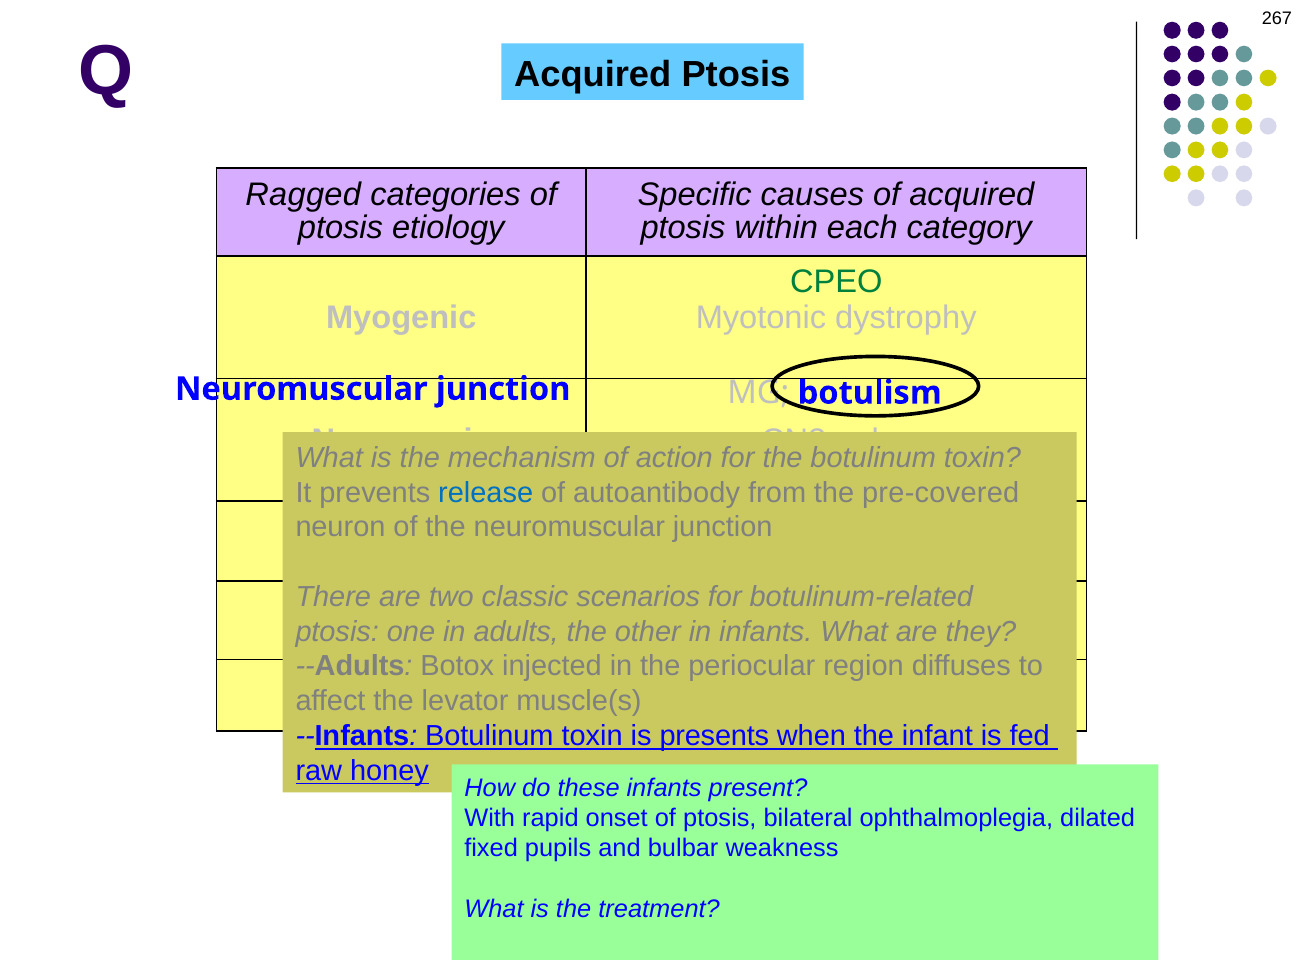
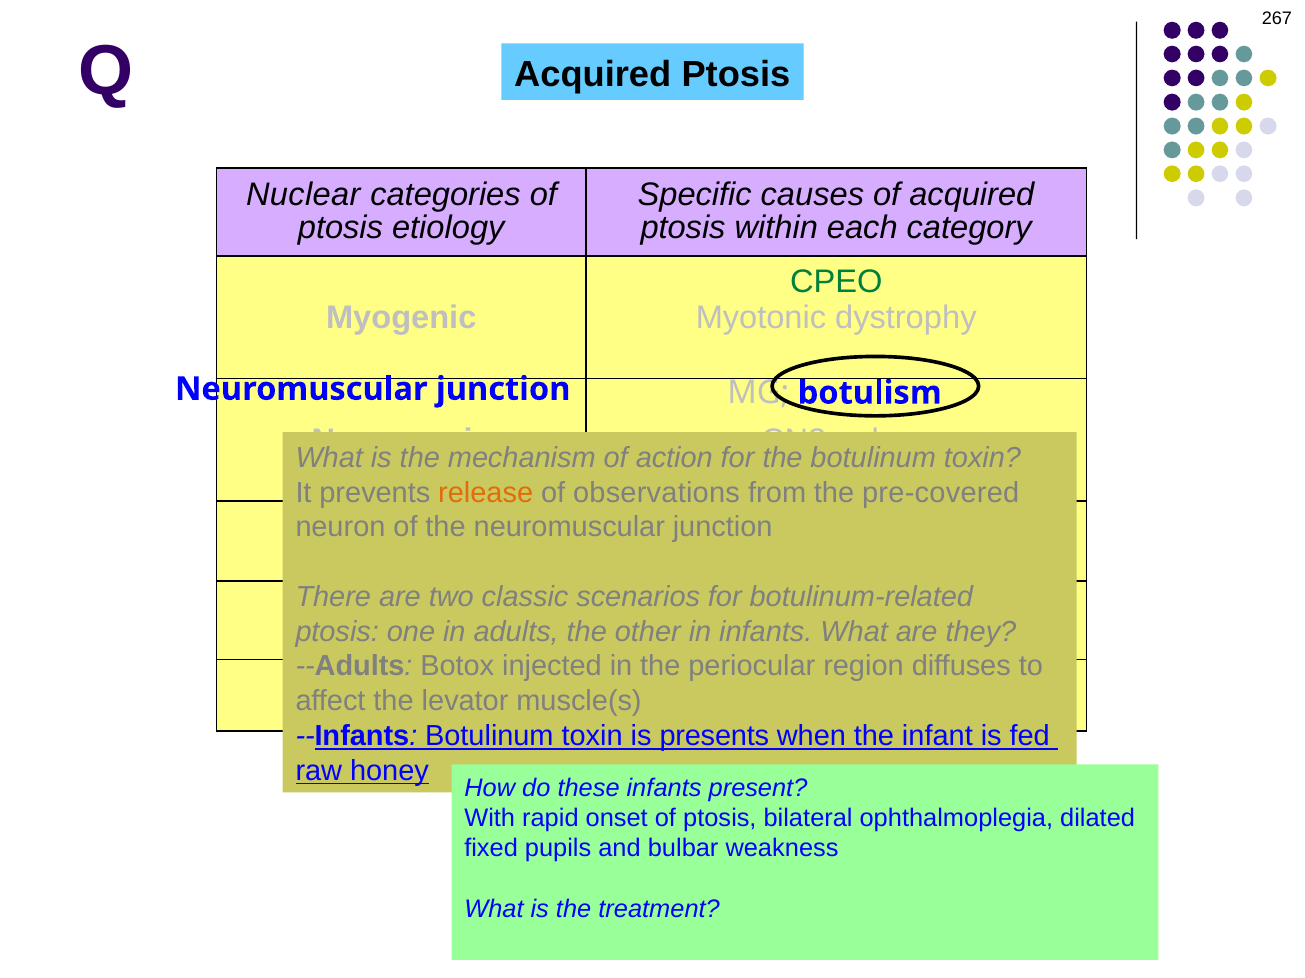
Ragged: Ragged -> Nuclear (303, 195)
release colour: blue -> orange (486, 493)
autoantibody: autoantibody -> observations (656, 493)
